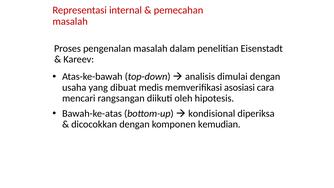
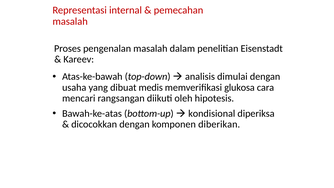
asosiasi: asosiasi -> glukosa (239, 87)
kemudian: kemudian -> diberikan (219, 124)
